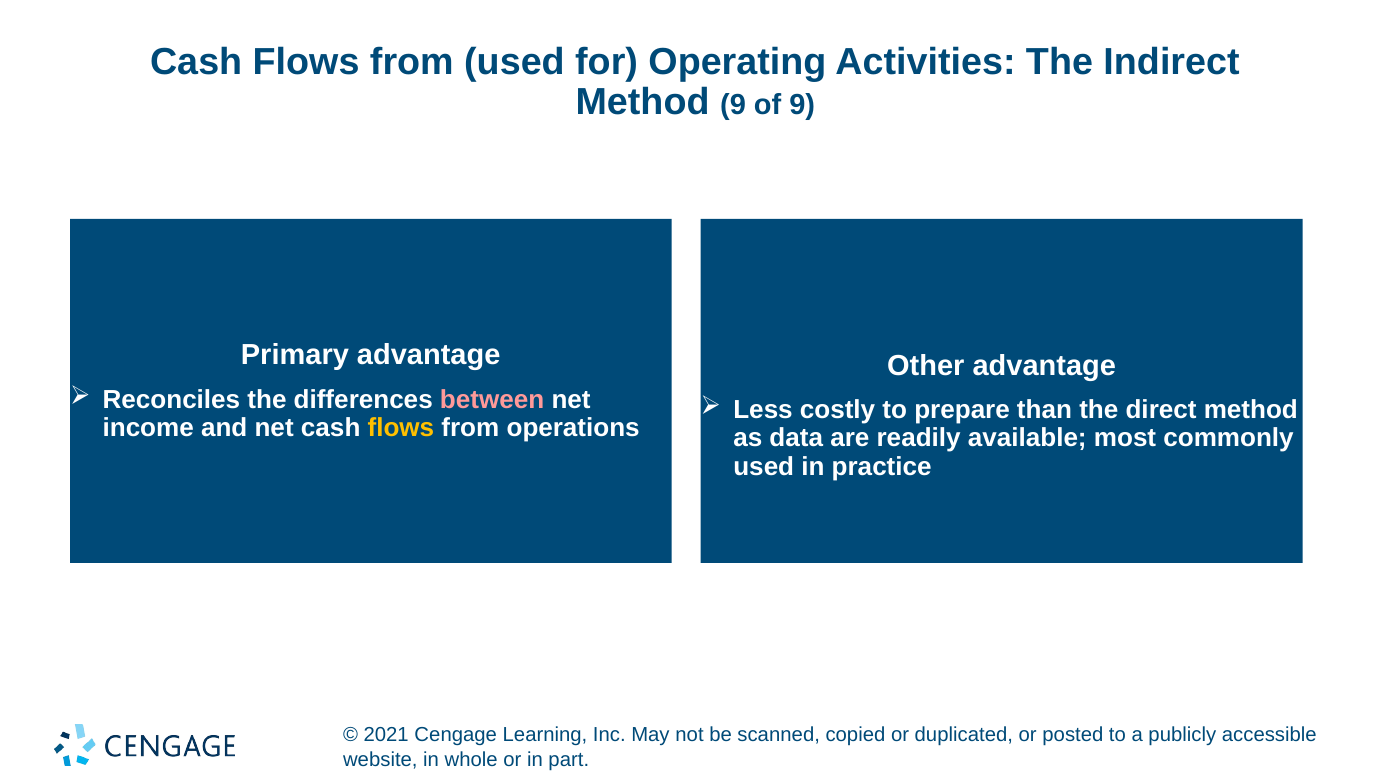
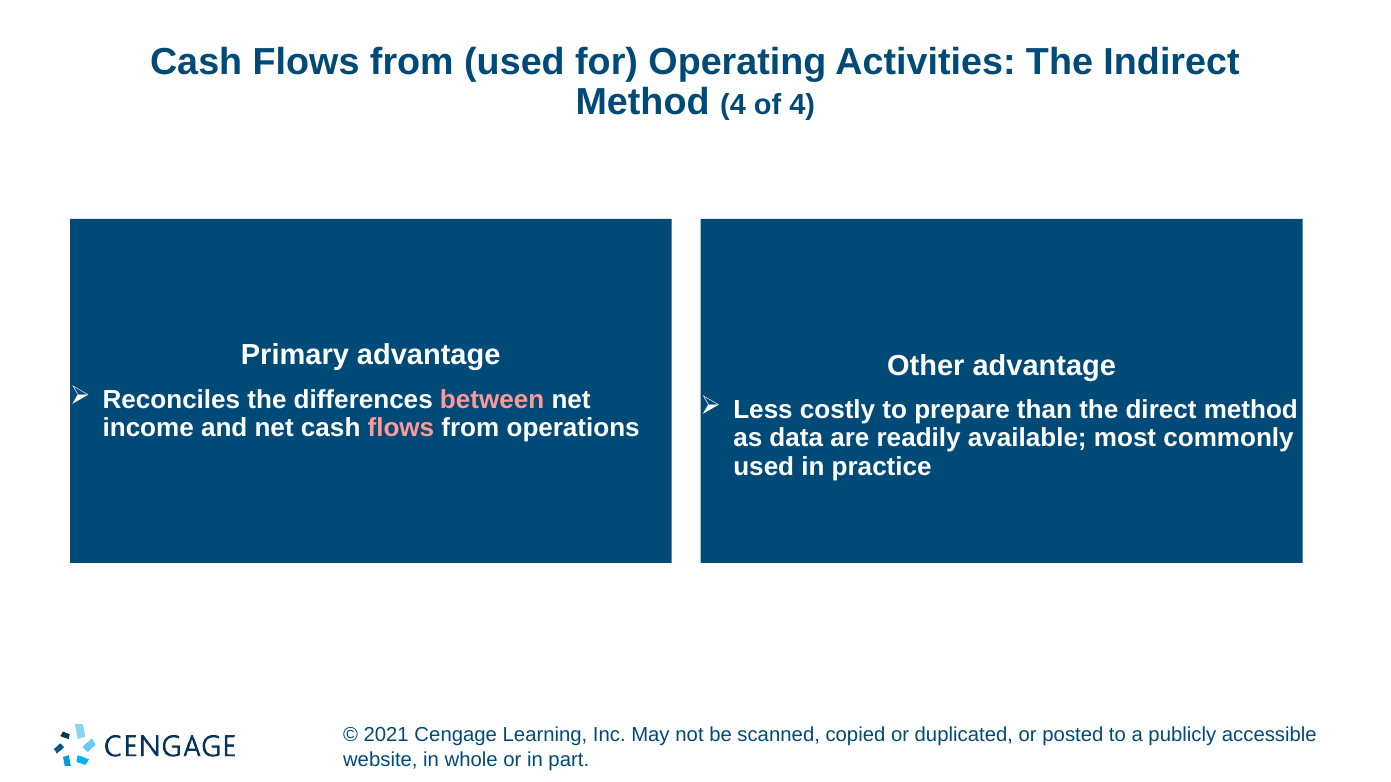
Method 9: 9 -> 4 (733, 105)
of 9: 9 -> 4 (802, 105)
flows colour: yellow -> pink (401, 428)
